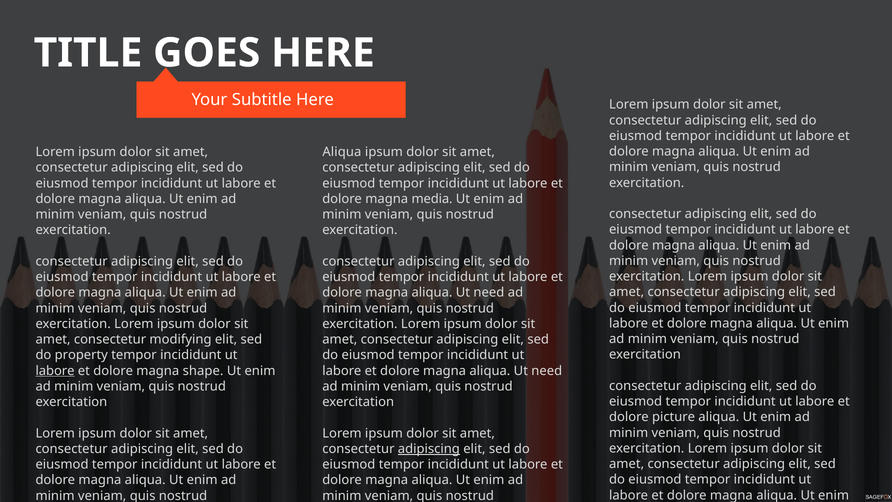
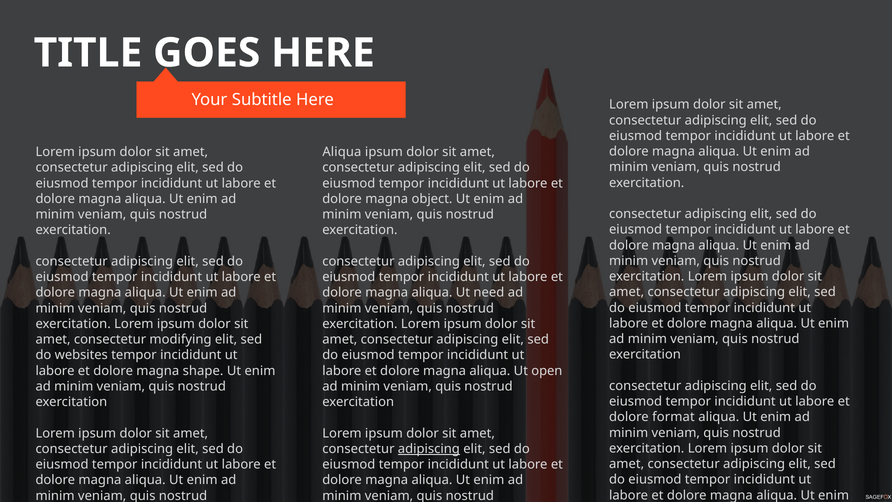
media: media -> object (432, 199)
property: property -> websites (81, 355)
labore underline: present -> none (55, 371)
need: need -> open (547, 371)
picture: picture -> format (673, 417)
